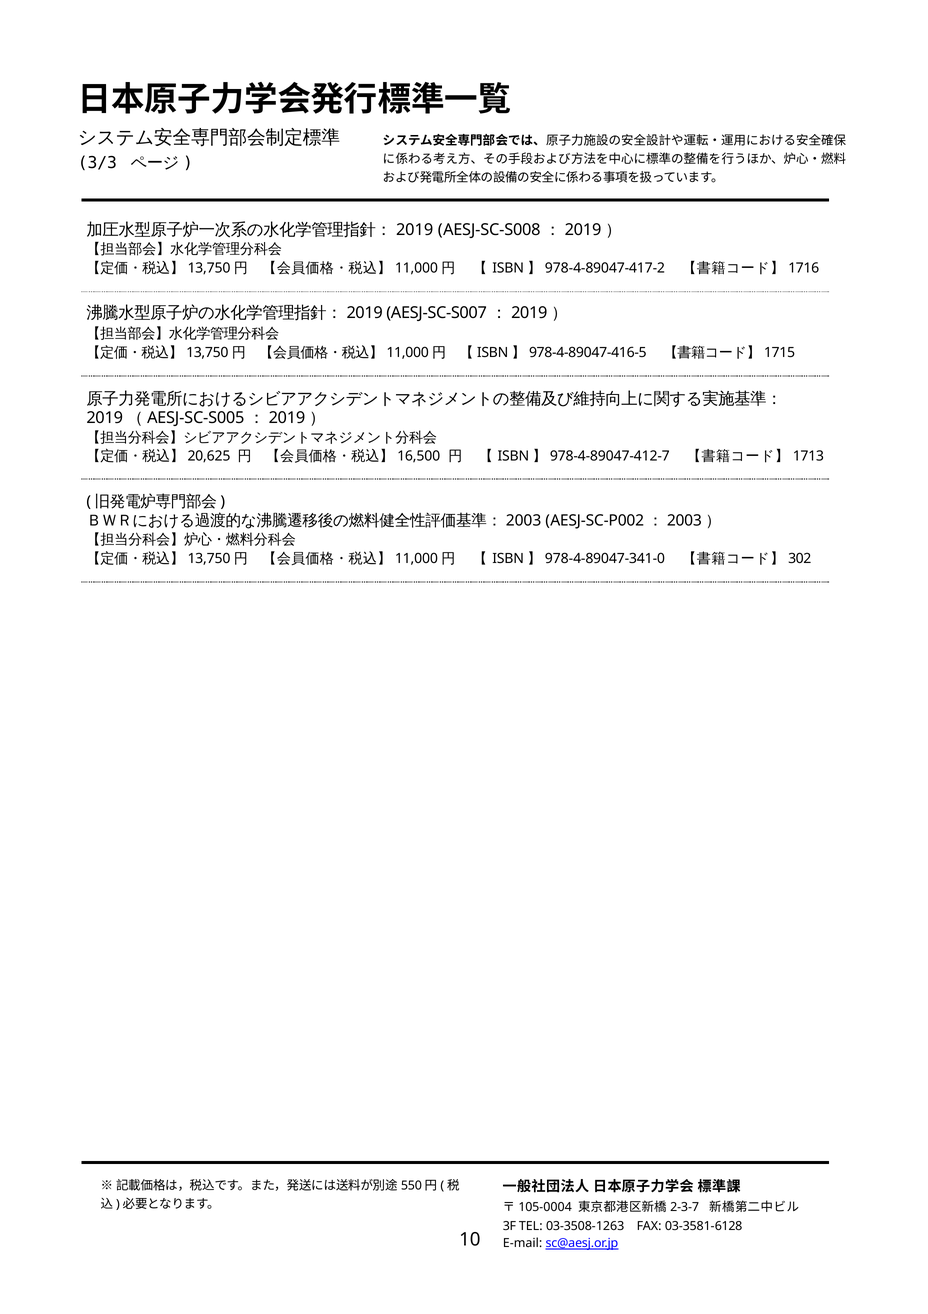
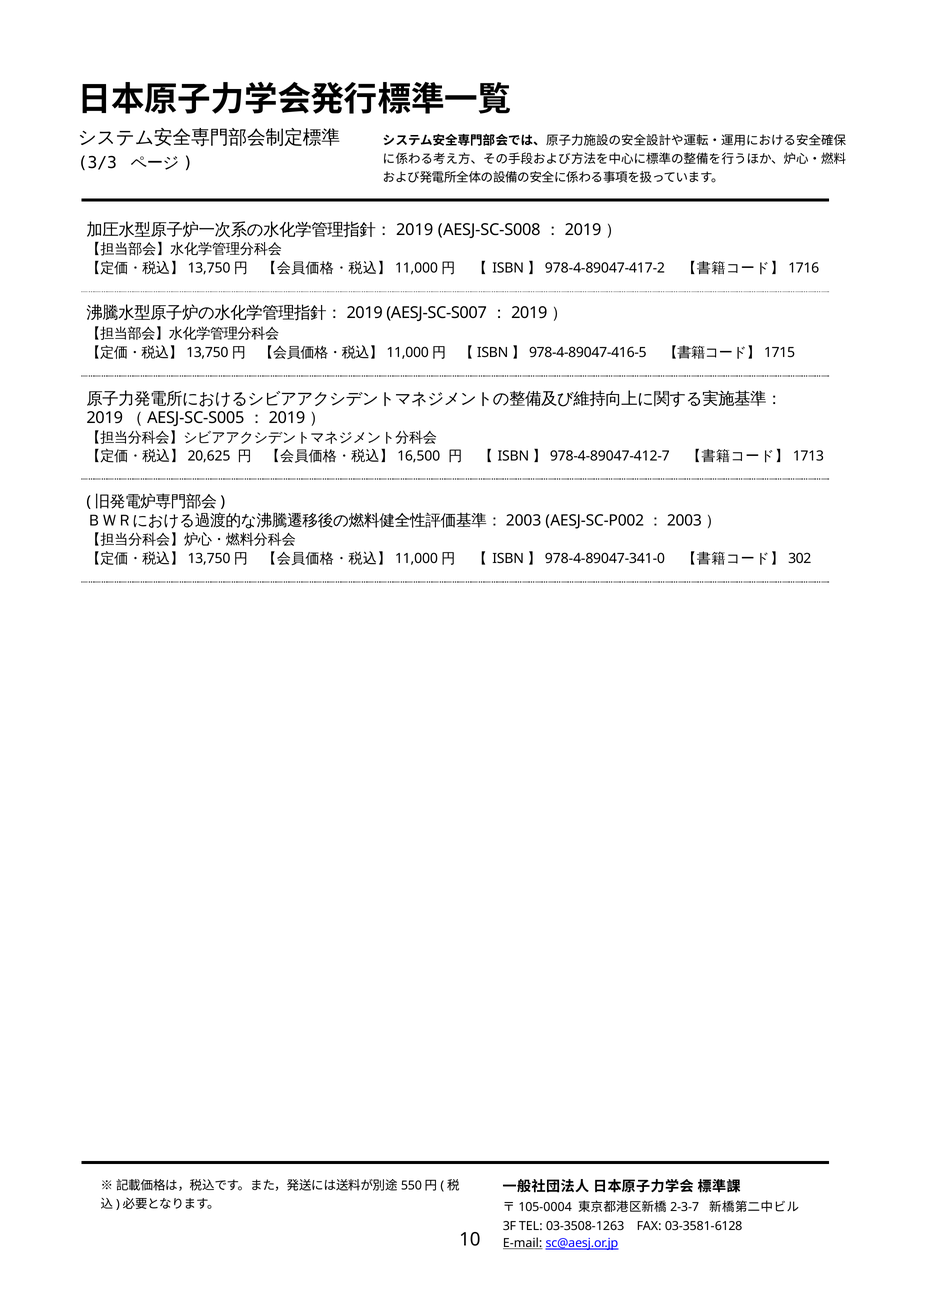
E-mail underline: none -> present (523, 1243)
